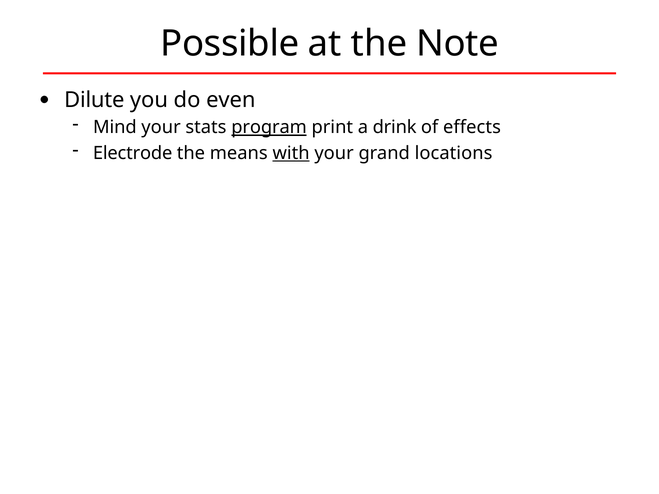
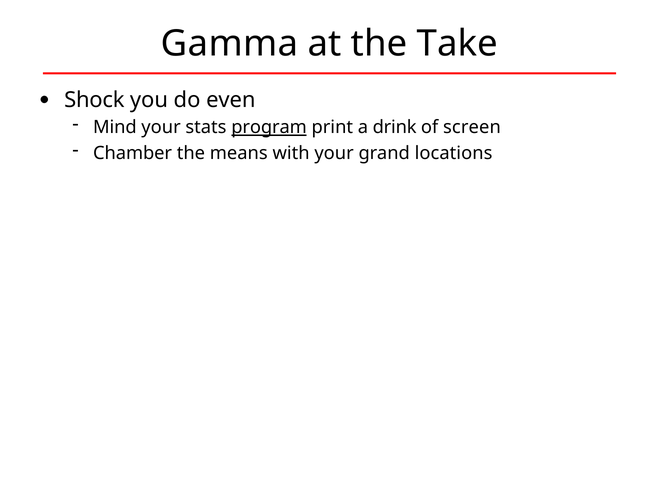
Possible: Possible -> Gamma (230, 44)
Note: Note -> Take (457, 44)
Dilute: Dilute -> Shock (94, 100)
effects: effects -> screen (472, 127)
Electrode: Electrode -> Chamber (133, 153)
with underline: present -> none (291, 153)
